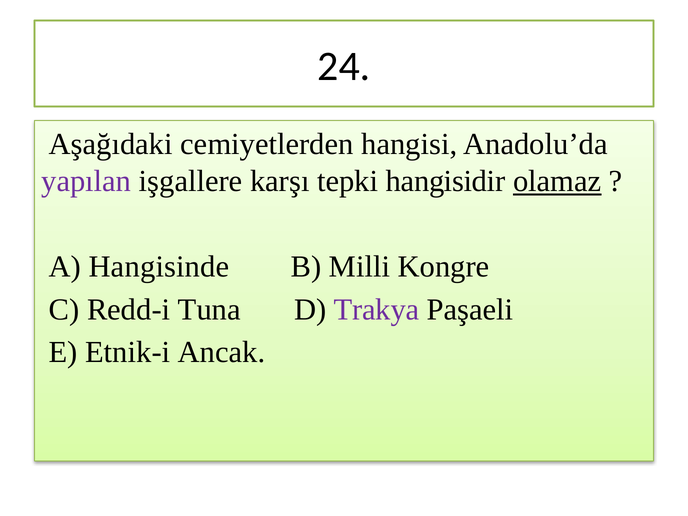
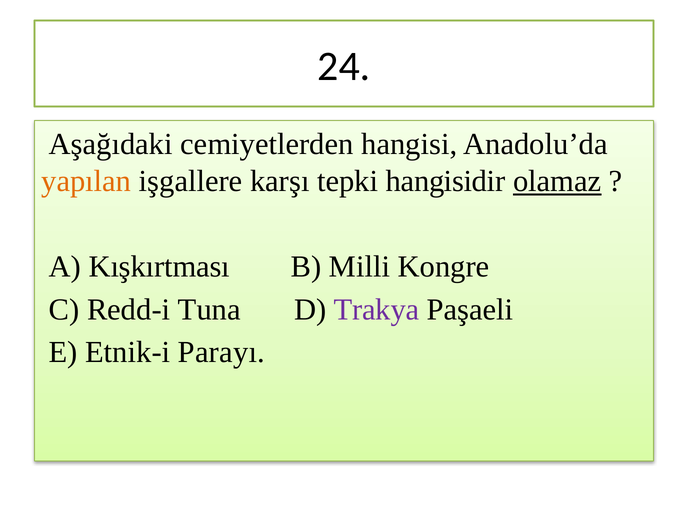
yapılan colour: purple -> orange (86, 181)
Hangisinde: Hangisinde -> Kışkırtması (159, 267)
Ancak: Ancak -> Parayı (221, 352)
